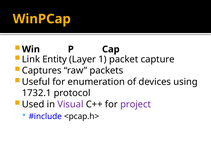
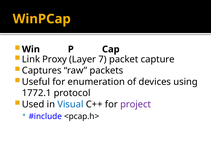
Entity: Entity -> Proxy (55, 59)
1: 1 -> 7 (103, 59)
1732.1: 1732.1 -> 1772.1 (37, 93)
Visual colour: purple -> blue (70, 104)
